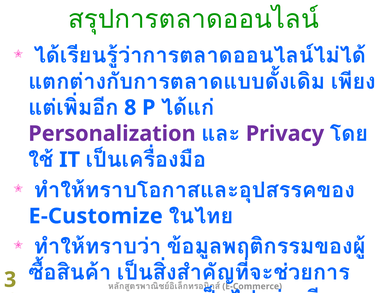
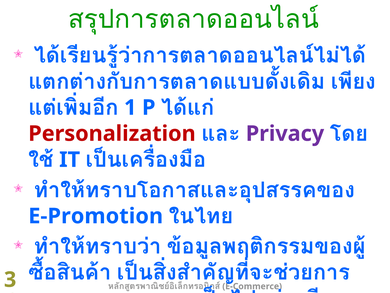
8: 8 -> 1 (130, 107)
Personalization colour: purple -> red (112, 133)
E-Customize: E-Customize -> E-Promotion (96, 216)
